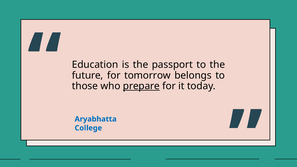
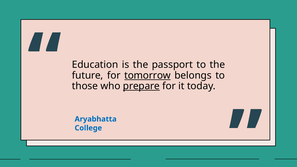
tomorrow underline: none -> present (148, 75)
